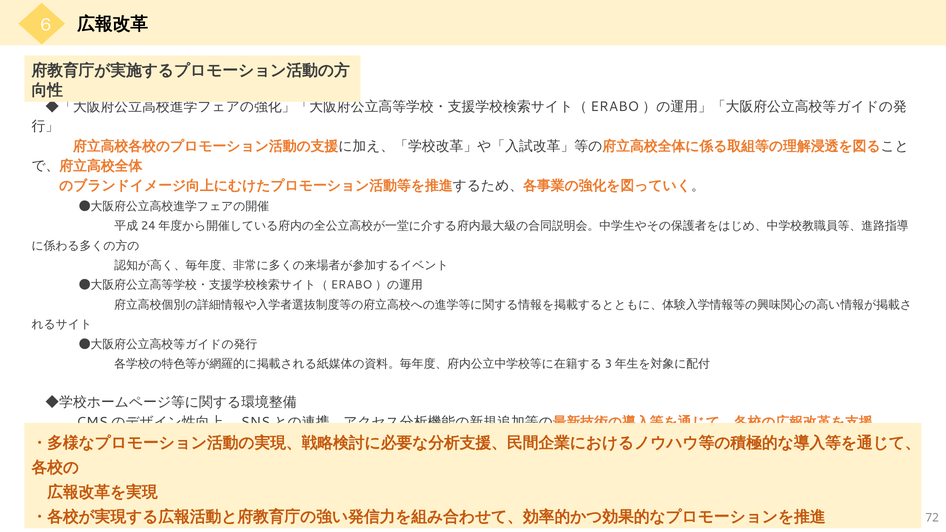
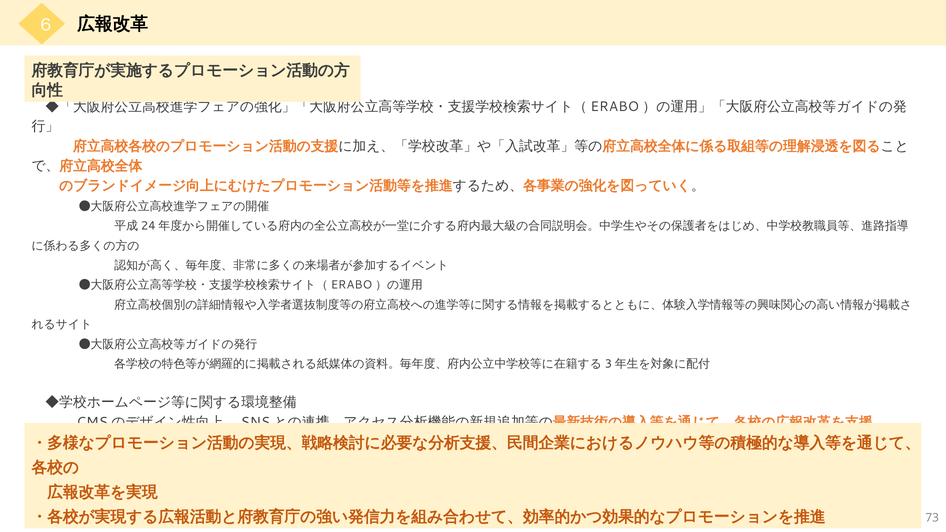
72: 72 -> 73 (932, 518)
